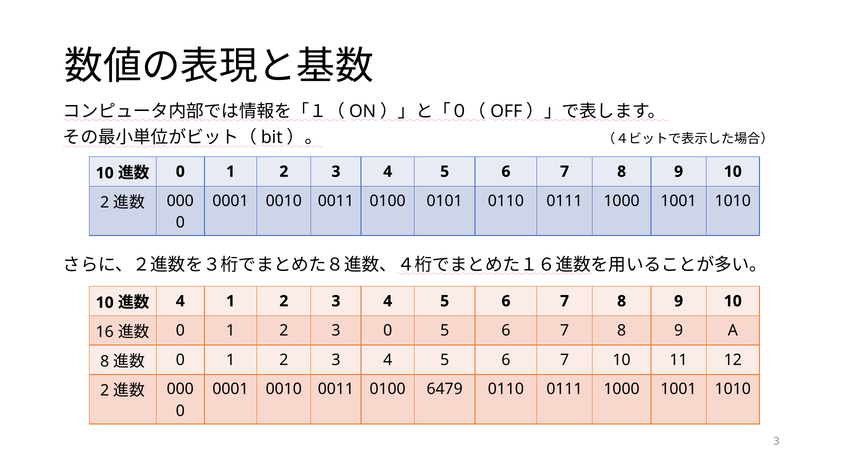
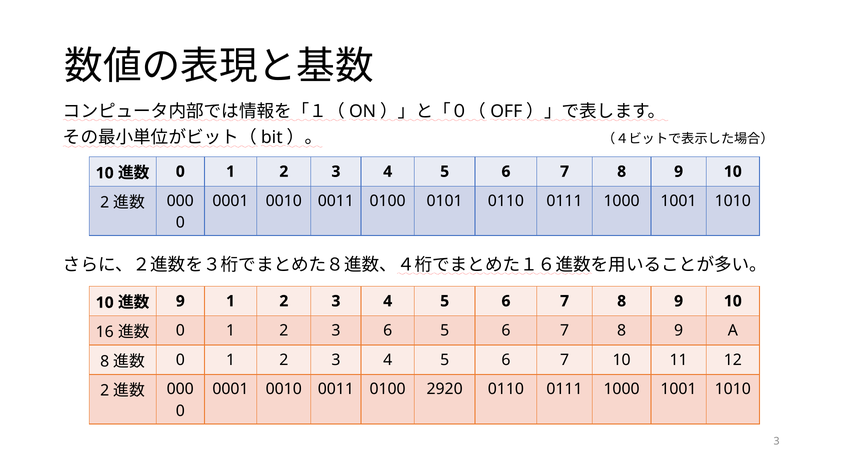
4: 4 -> 9 (180, 301)
3 0: 0 -> 6 (388, 330)
6479: 6479 -> 2920 (445, 389)
